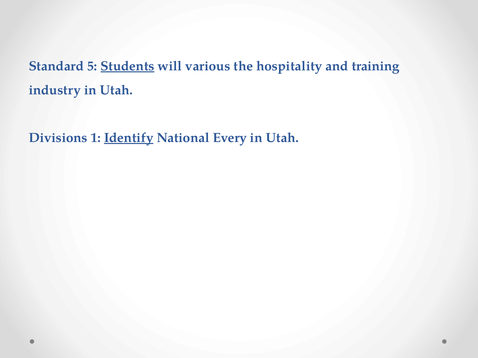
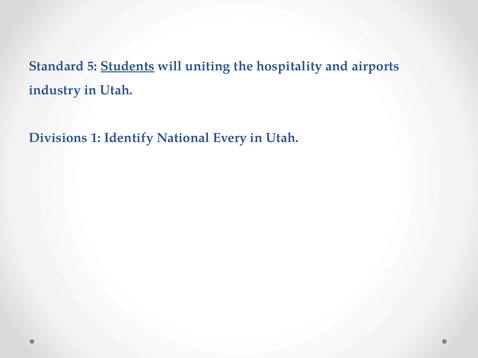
various: various -> uniting (208, 66)
training: training -> airports (376, 66)
Identify underline: present -> none (129, 138)
